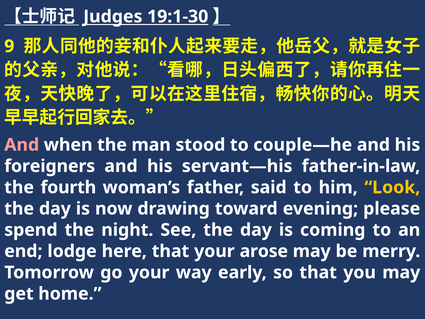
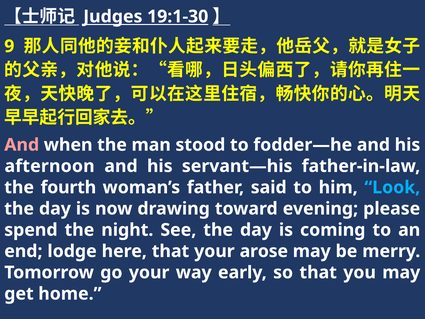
couple—he: couple—he -> fodder—he (303, 145)
foreigners: foreigners -> afternoon (50, 166)
Look colour: yellow -> light blue (392, 187)
